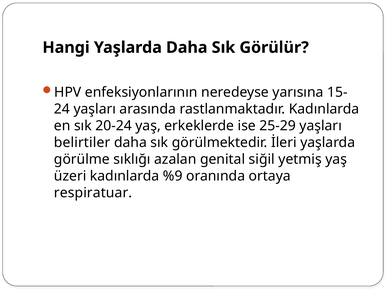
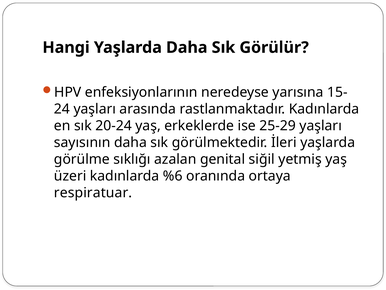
belirtiler: belirtiler -> sayısının (82, 142)
%9: %9 -> %6 (173, 176)
